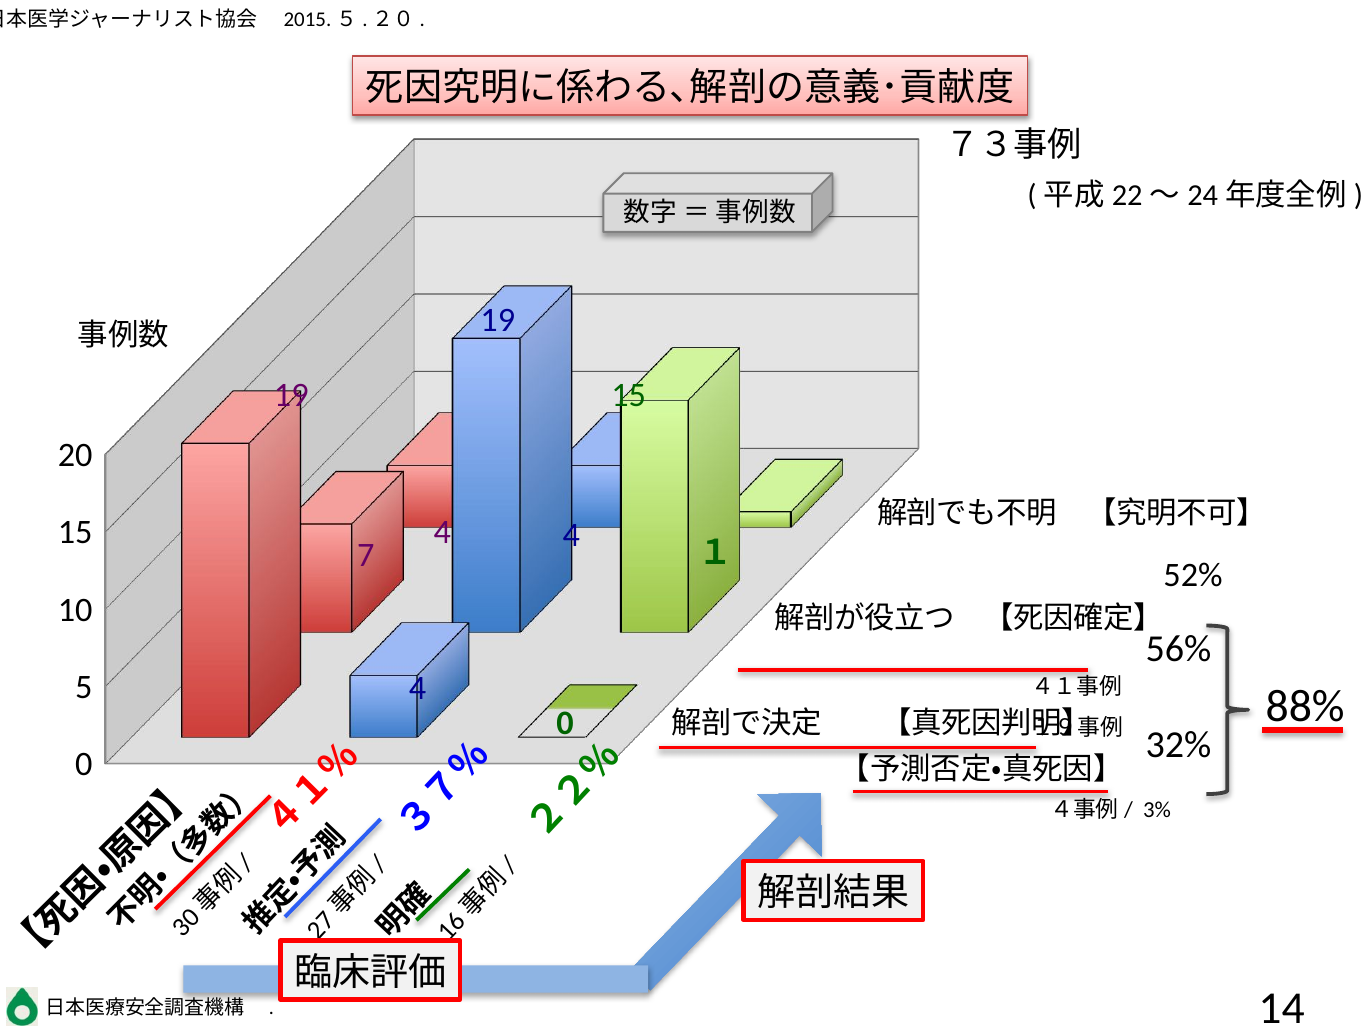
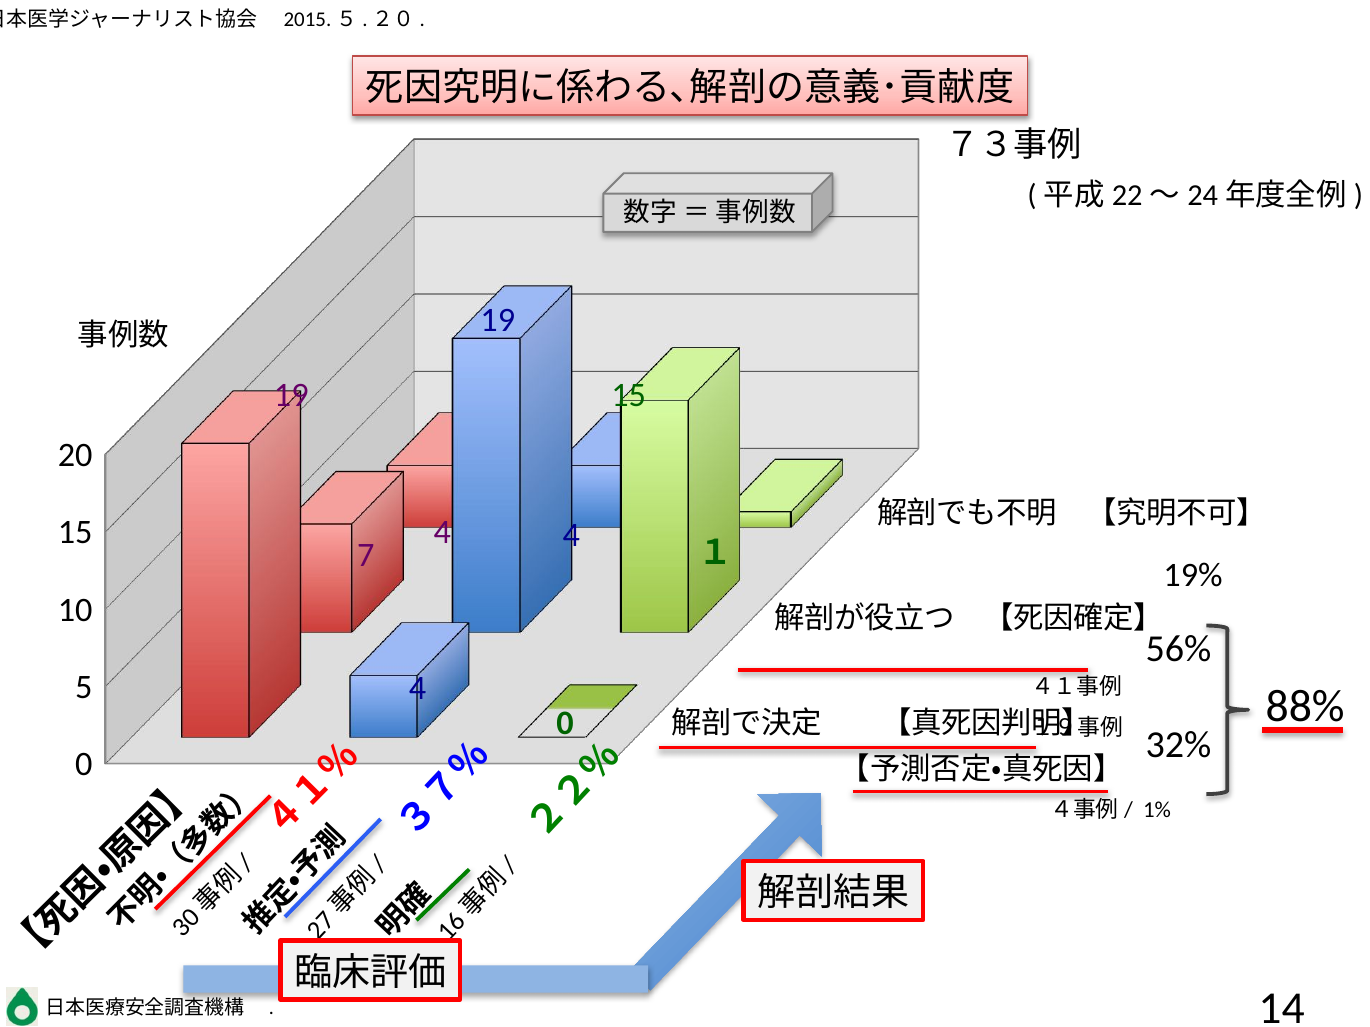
52%: 52% -> 19% (1193, 576)
3%: 3% -> 1% (1157, 810)
